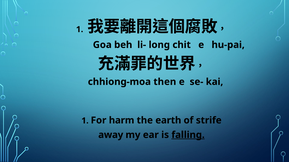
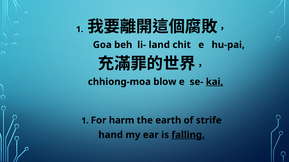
long: long -> land (159, 45)
then: then -> blow (165, 82)
kai underline: none -> present (215, 82)
away: away -> hand (111, 135)
